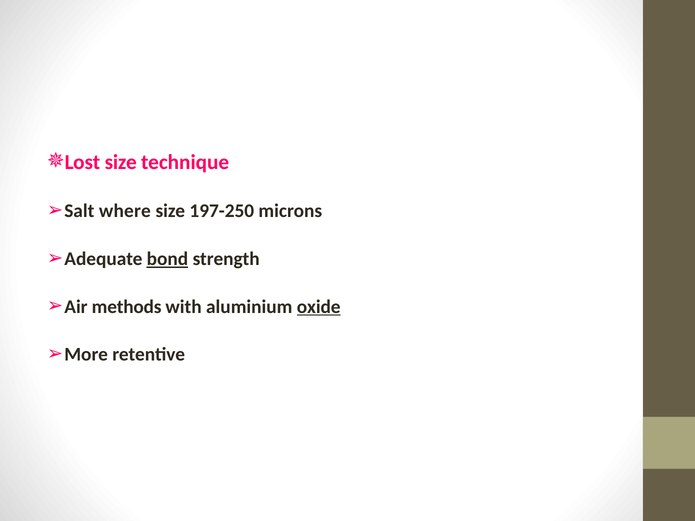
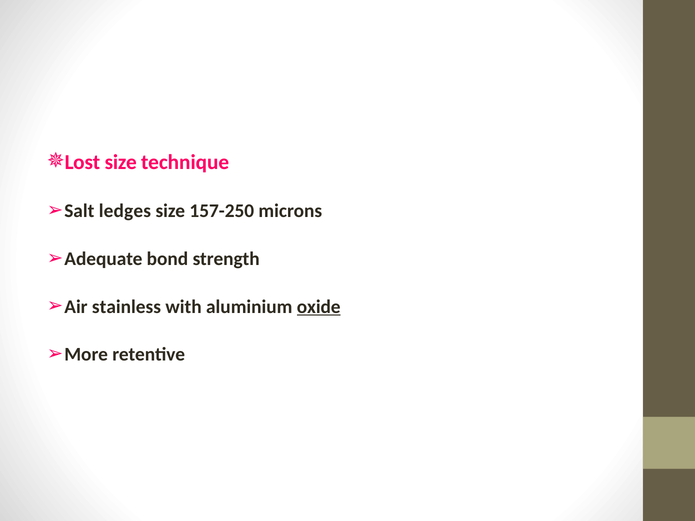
where: where -> ledges (125, 211)
197-250: 197-250 -> 157-250 (222, 211)
bond underline: present -> none (167, 259)
methods: methods -> stainless (126, 307)
